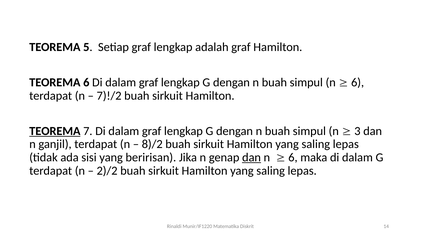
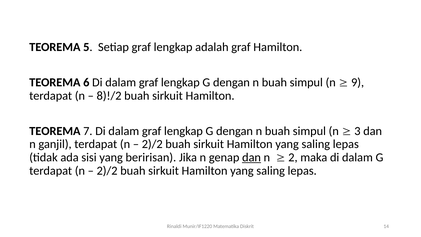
6: 6 -> 9 (358, 82)
7)!/2: 7)!/2 -> 8)!/2 (109, 96)
TEOREMA underline: present -> none (55, 131)
8)/2: 8)/2 -> 2)/2 (152, 144)
6: 6 -> 2 (293, 157)
